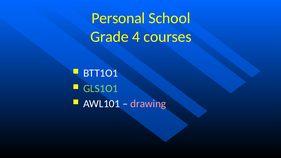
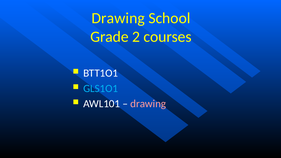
Personal: Personal -> Drawing (118, 18)
4: 4 -> 2 (136, 37)
GLS1O1 colour: light green -> light blue (101, 89)
